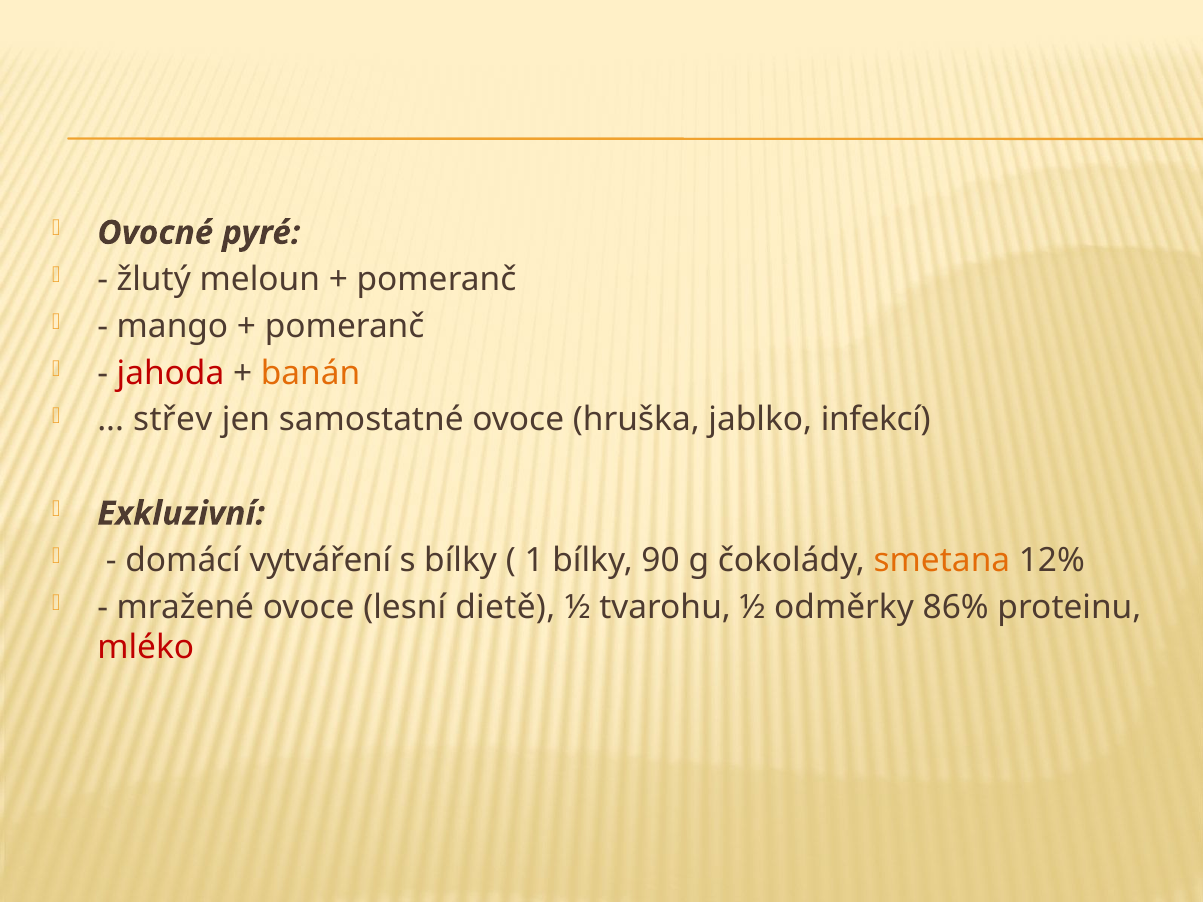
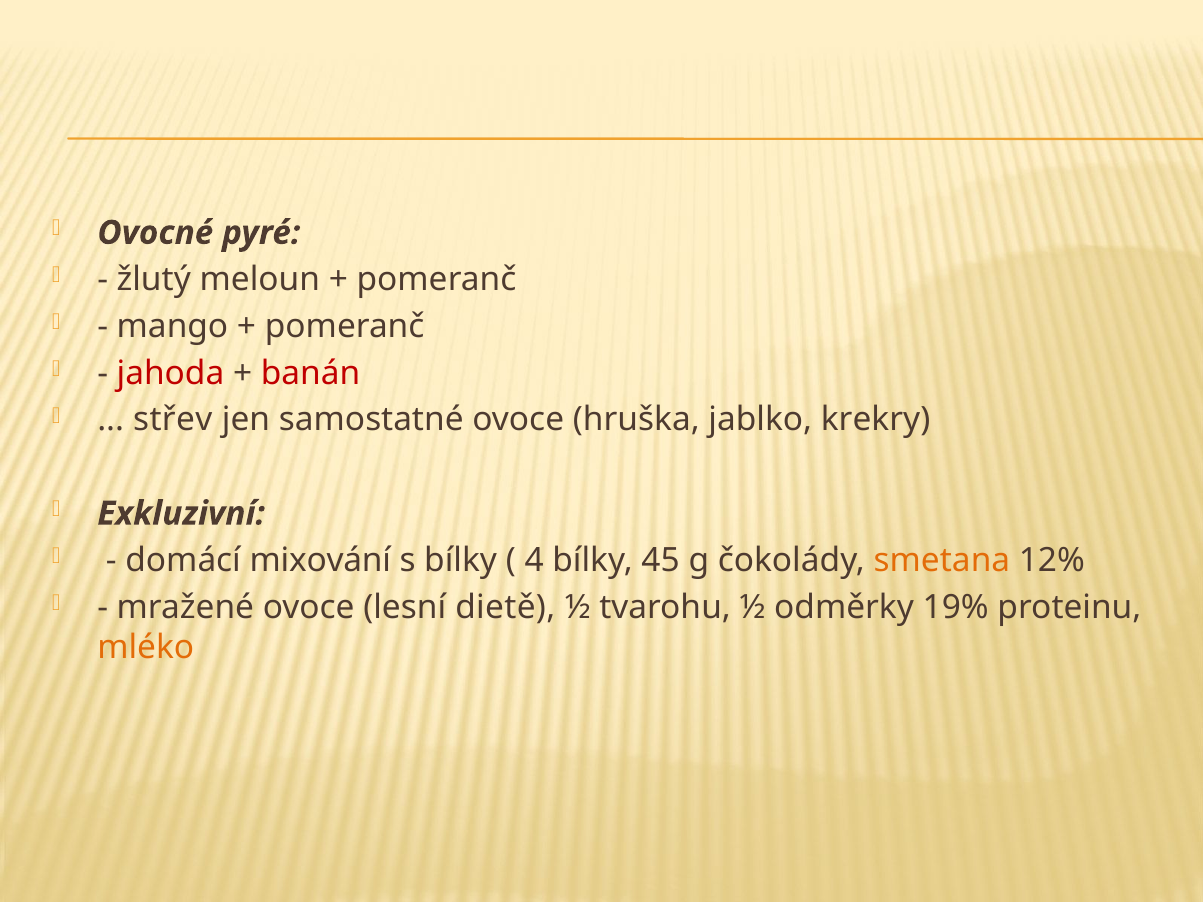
banán colour: orange -> red (311, 373)
infekcí: infekcí -> krekry (876, 420)
vytváření: vytváření -> mixování (320, 560)
1: 1 -> 4 (534, 560)
90: 90 -> 45 (661, 560)
86%: 86% -> 19% (956, 607)
mléko colour: red -> orange (146, 647)
